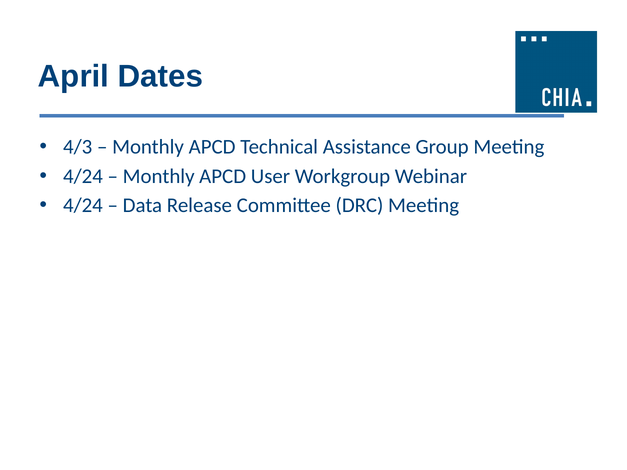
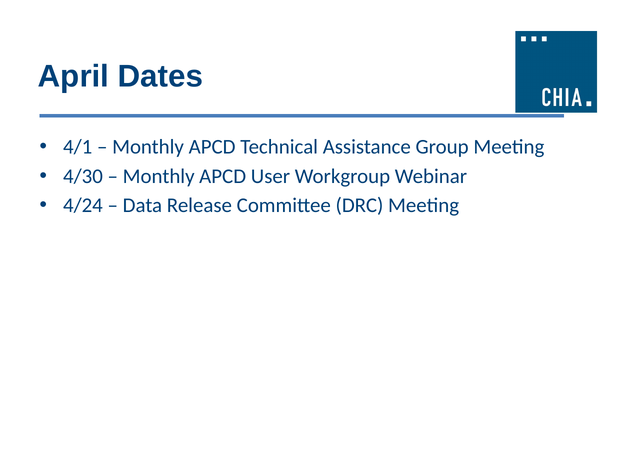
4/3: 4/3 -> 4/1 (78, 147)
4/24: 4/24 -> 4/30 (83, 176)
